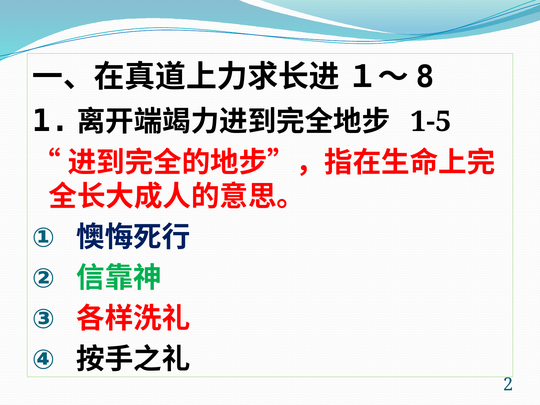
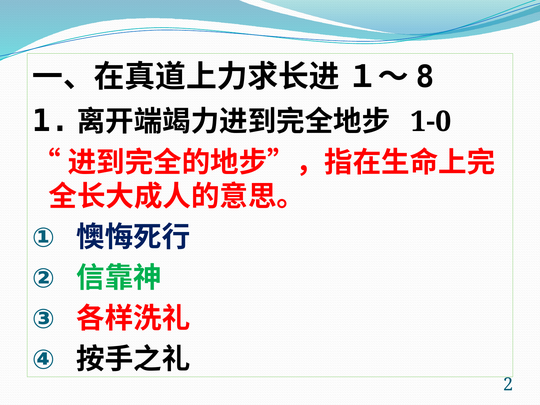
1-5: 1-5 -> 1-0 (431, 122)
